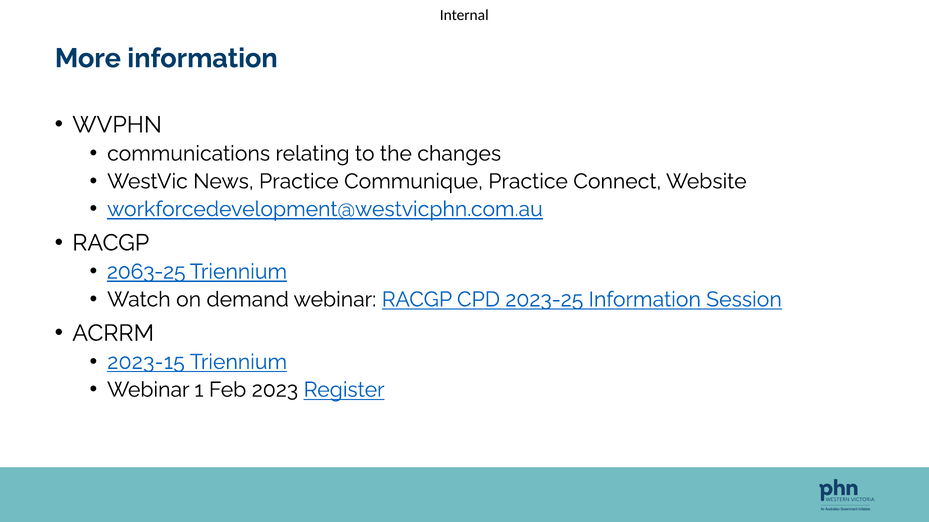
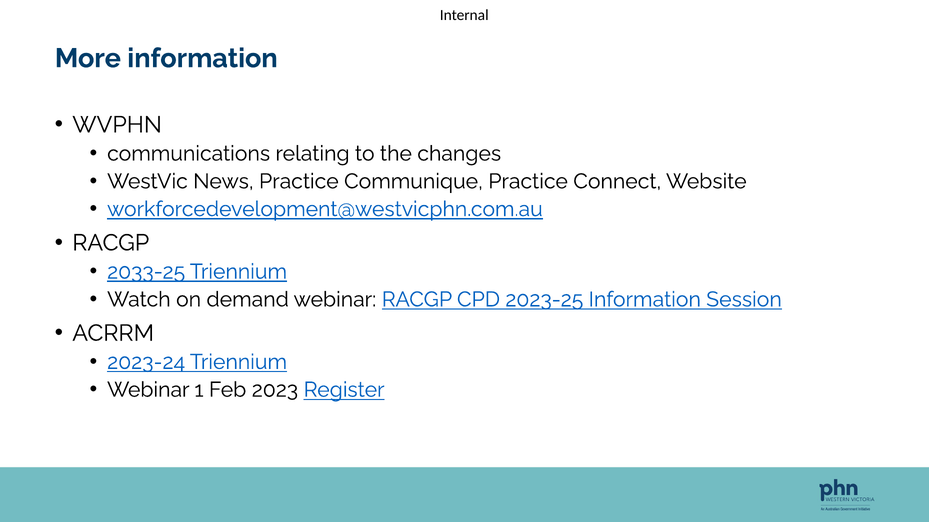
2063-25: 2063-25 -> 2033-25 (146, 272)
2023-15: 2023-15 -> 2023-24 (146, 362)
